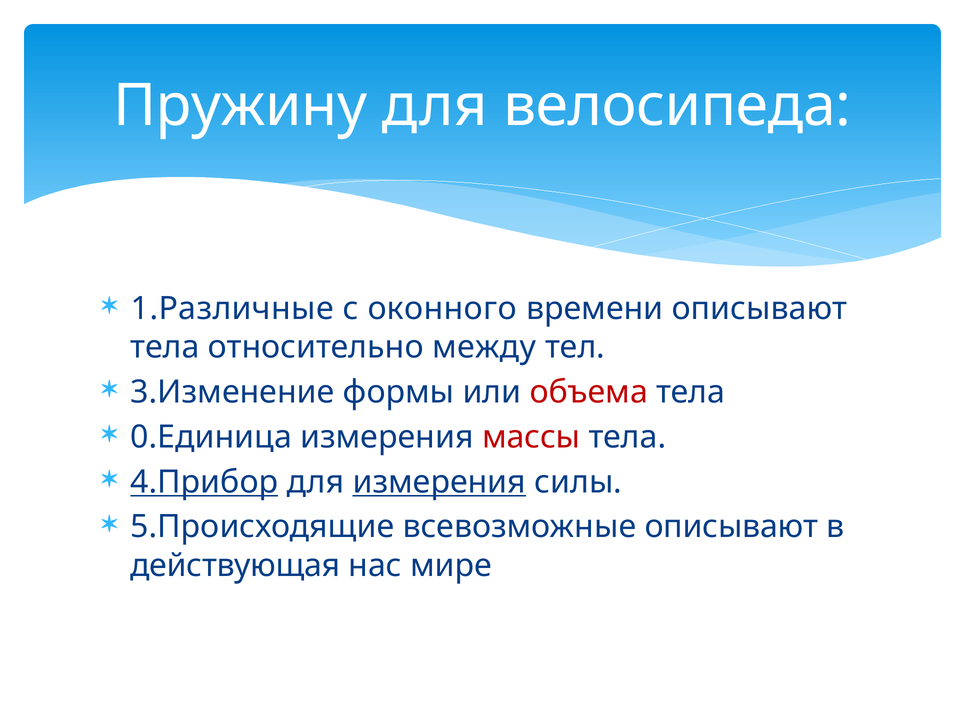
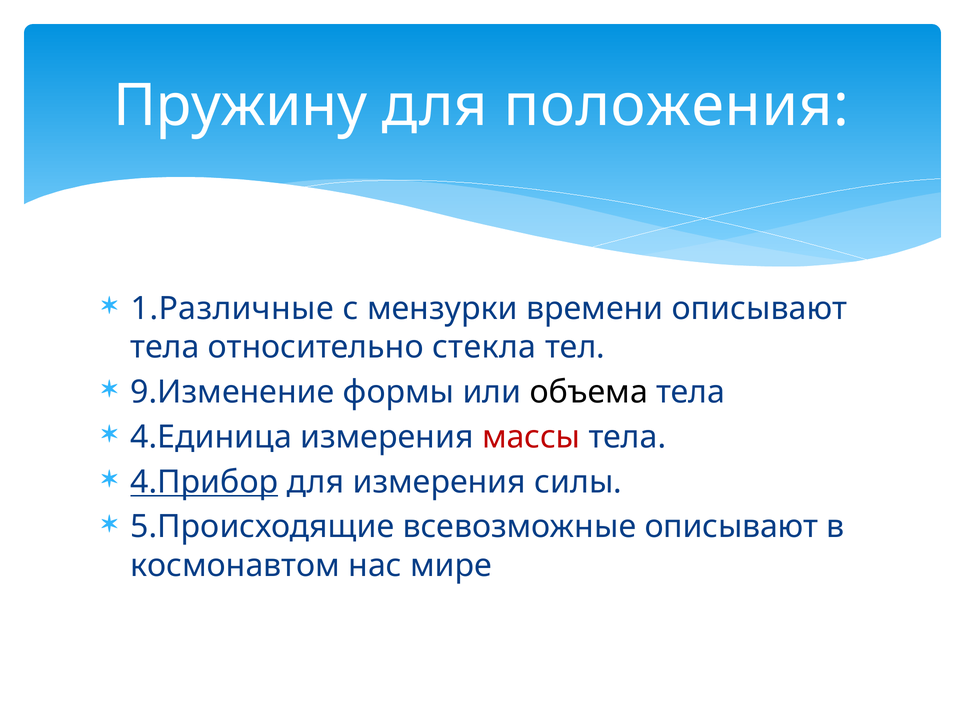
велосипеда: велосипеда -> положения (676, 106)
оконного: оконного -> мензурки (442, 308)
между: между -> стекла (484, 347)
3.Изменение: 3.Изменение -> 9.Изменение (232, 392)
объема colour: red -> black (589, 392)
0.Единица: 0.Единица -> 4.Единица (211, 437)
измерения underline: present -> none (439, 482)
действующая: действующая -> космонавтом (235, 565)
